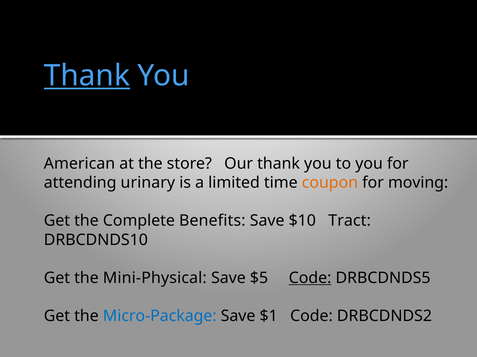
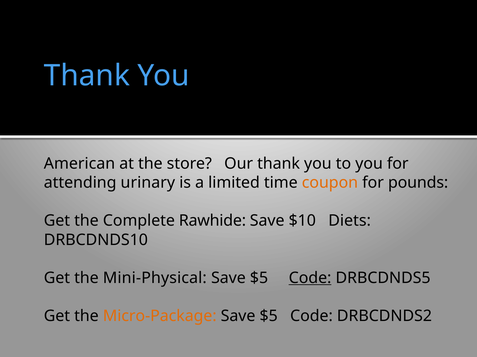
Thank underline: present -> none (87, 76)
moving: moving -> pounds (418, 183)
Benefits: Benefits -> Rawhide (212, 221)
Tract: Tract -> Diets (350, 221)
Micro-Package colour: blue -> orange (160, 317)
$1: $1 -> $5 (269, 317)
